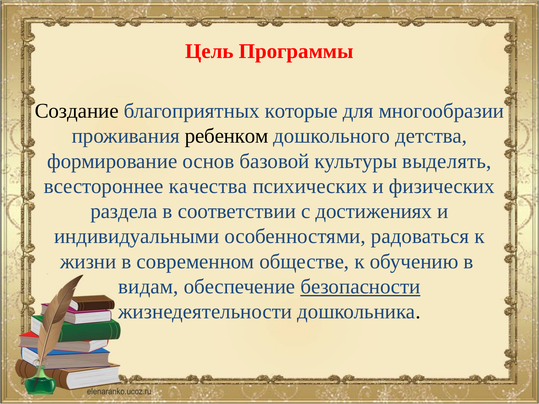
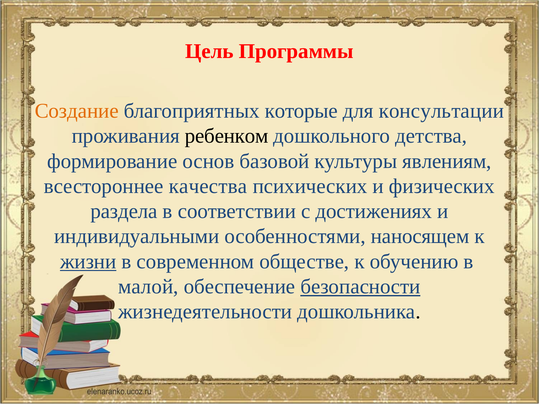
Создание colour: black -> orange (77, 111)
многообразии: многообразии -> консультации (441, 111)
выделять: выделять -> явлениям (447, 161)
радоваться: радоваться -> наносящем (420, 237)
жизни underline: none -> present (88, 262)
видам: видам -> малой (148, 287)
